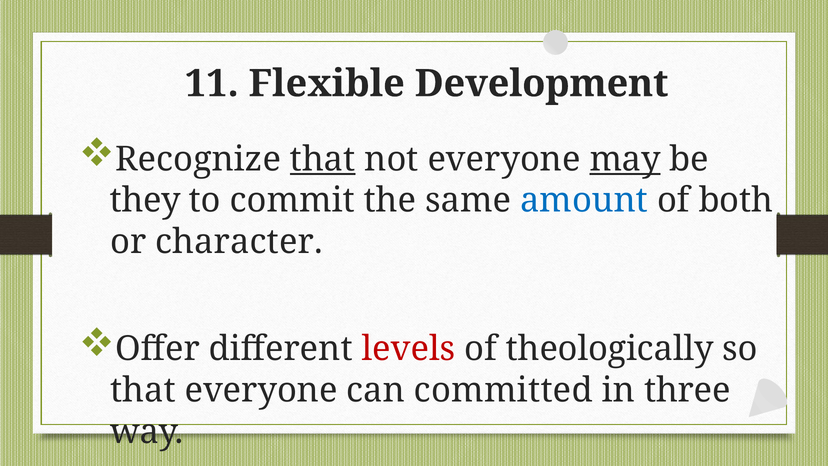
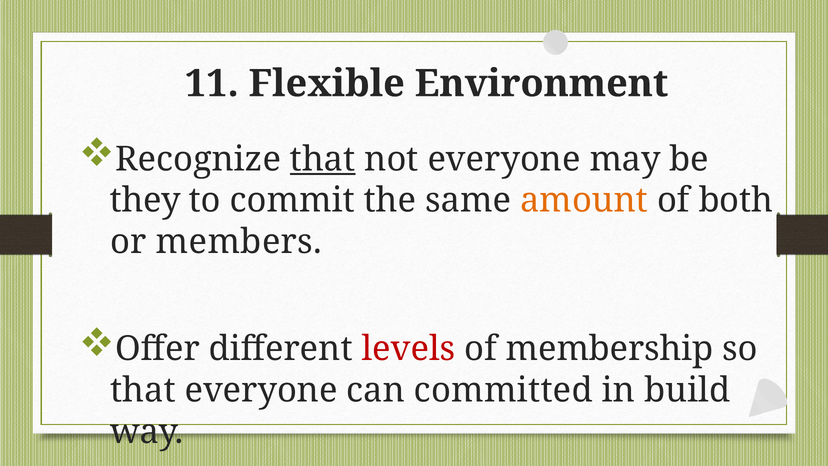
Development: Development -> Environment (541, 84)
may underline: present -> none (625, 159)
amount colour: blue -> orange (584, 200)
character: character -> members (239, 242)
theologically: theologically -> membership (610, 349)
three: three -> build (687, 390)
